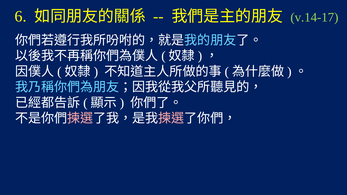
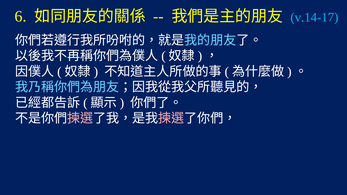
v.14-17 colour: light green -> light blue (314, 17)
